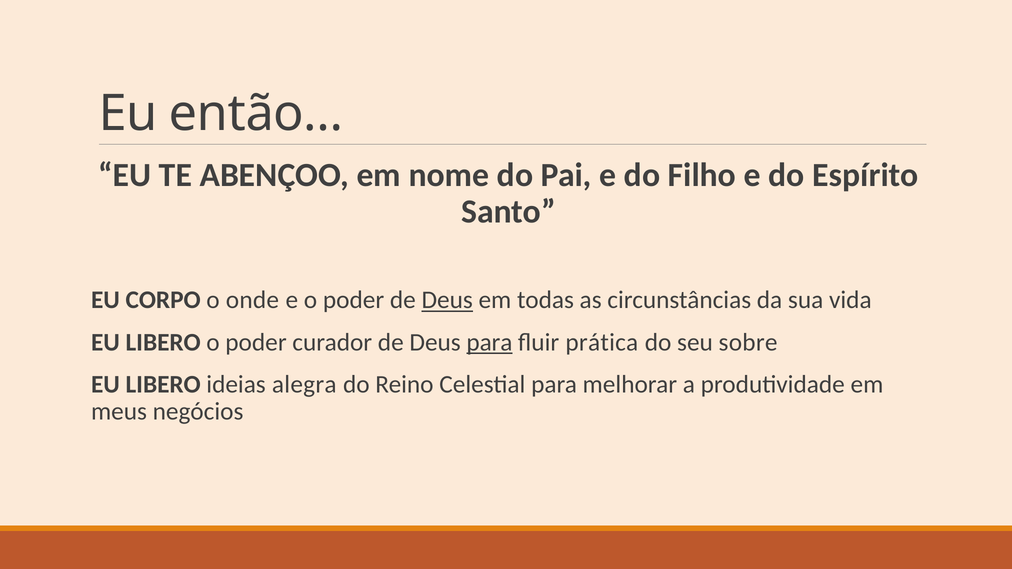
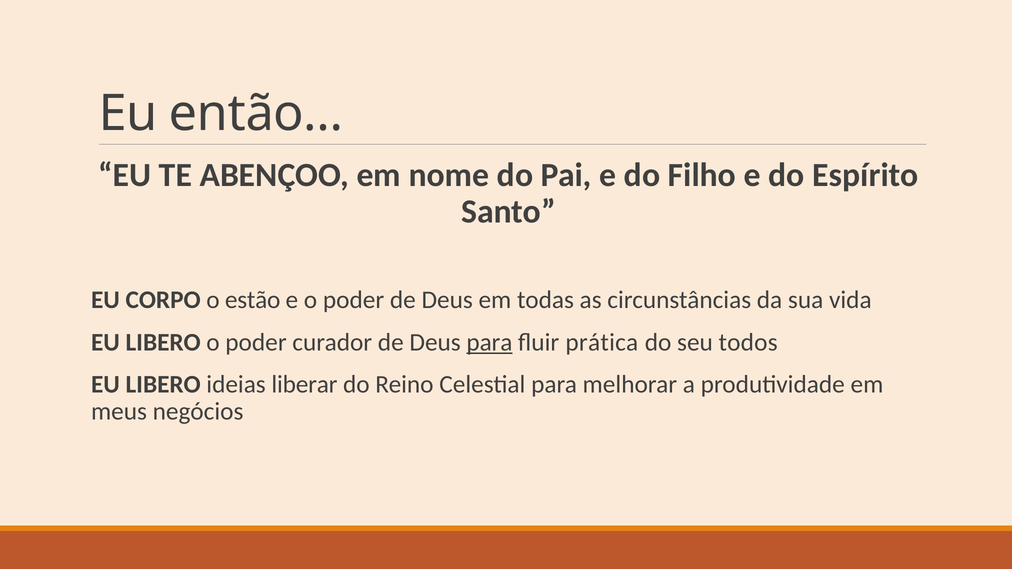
onde: onde -> estão (253, 300)
Deus underline: present -> none (447, 300)
sobre: sobre -> todos (748, 342)
alegra: alegra -> liberar (304, 384)
